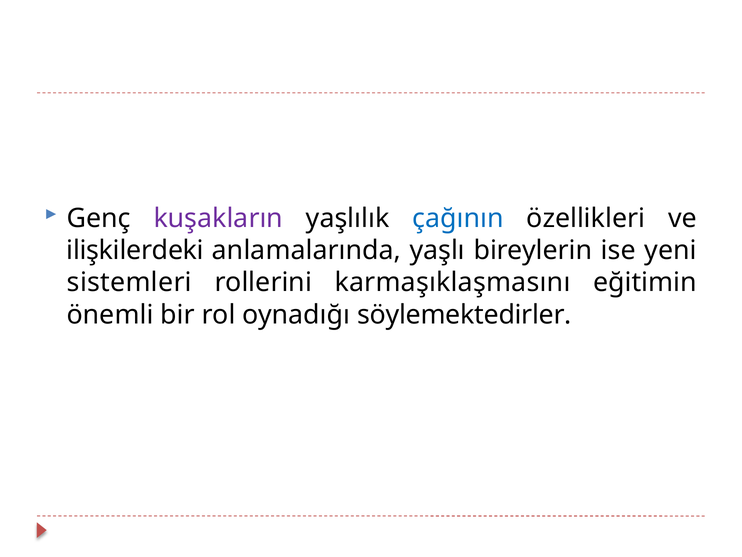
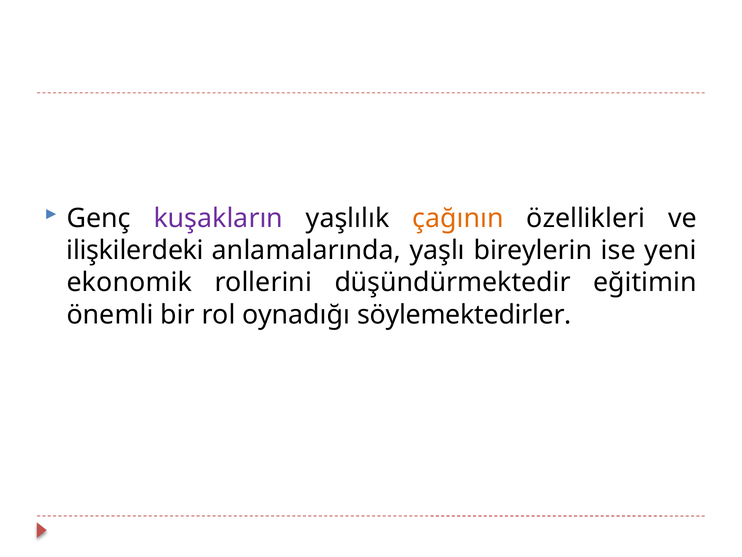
çağının colour: blue -> orange (458, 218)
sistemleri: sistemleri -> ekonomik (129, 282)
karmaşıklaşmasını: karmaşıklaşmasını -> düşündürmektedir (453, 282)
